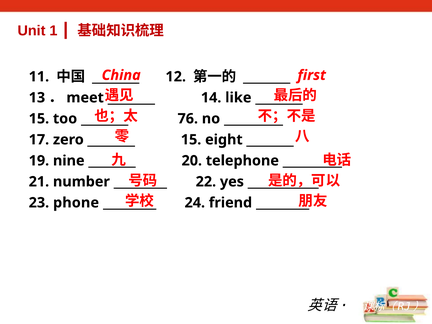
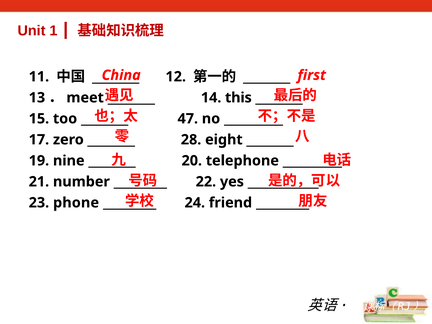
like: like -> this (238, 98)
76: 76 -> 47 (188, 119)
15: 15 -> 28 (191, 140)
